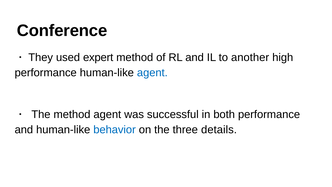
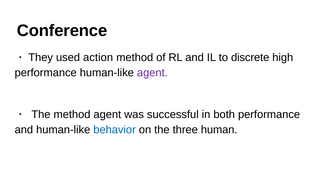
expert: expert -> action (98, 57)
another: another -> discrete (250, 57)
agent colour: blue -> purple (152, 73)
details: details -> human (219, 130)
